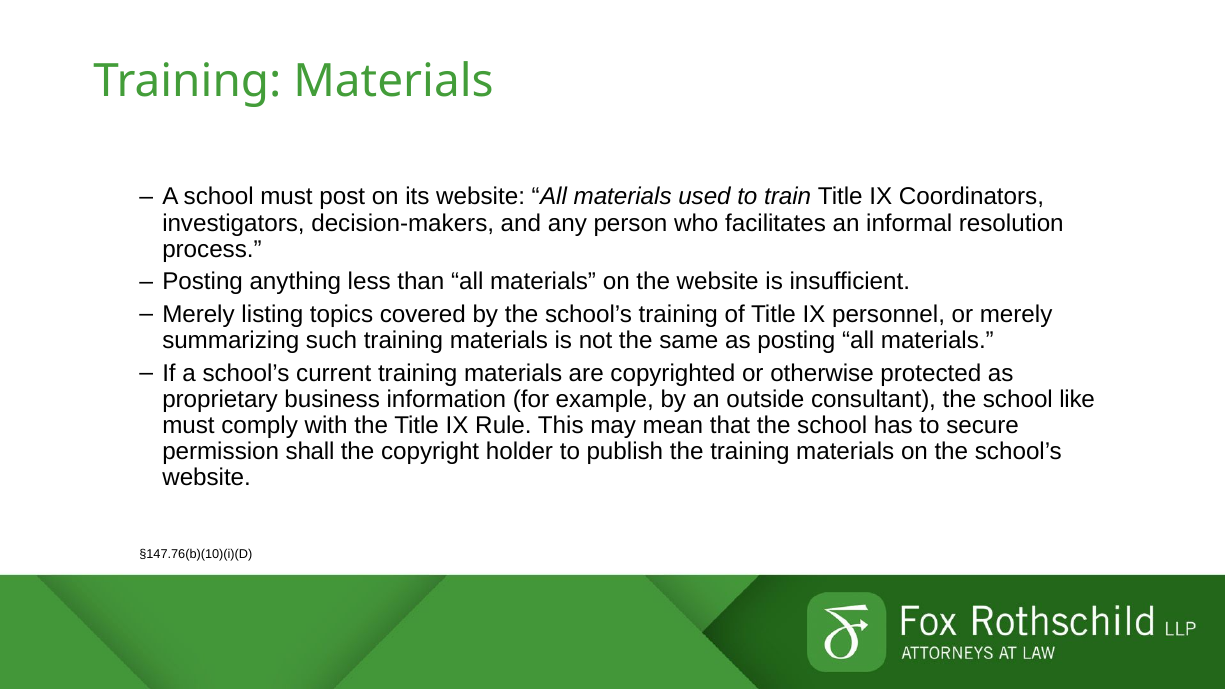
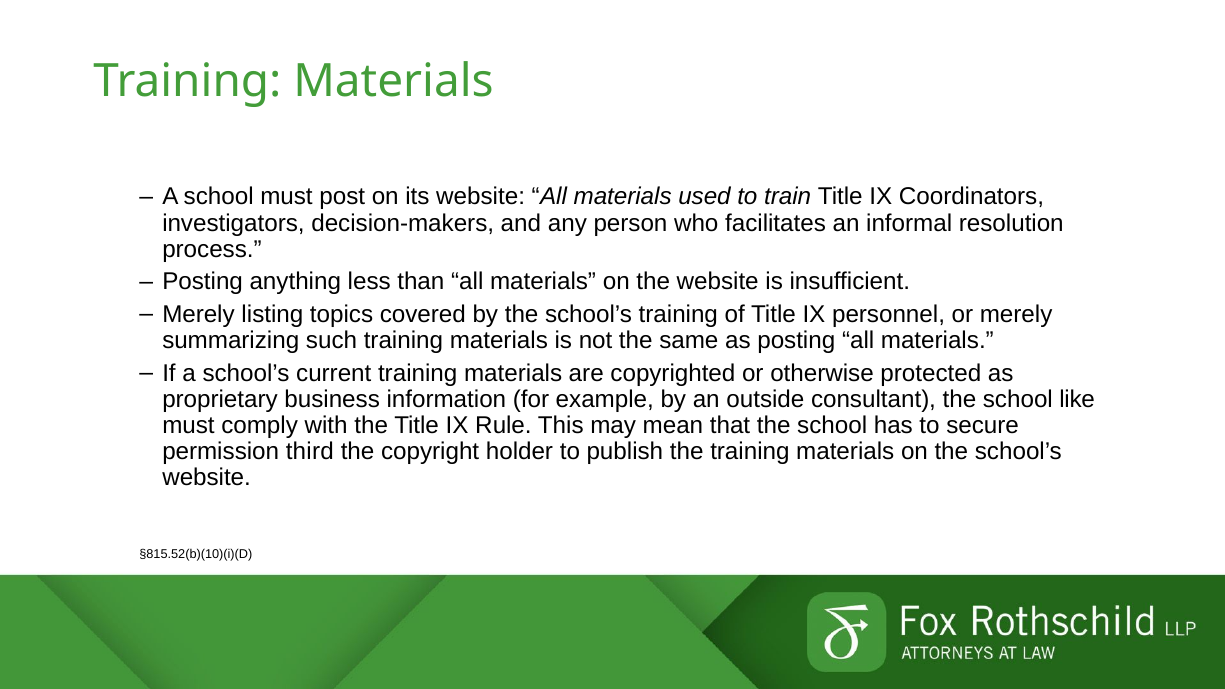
shall: shall -> third (310, 452)
§147.76(b)(10)(i)(D: §147.76(b)(10)(i)(D -> §815.52(b)(10)(i)(D (196, 554)
